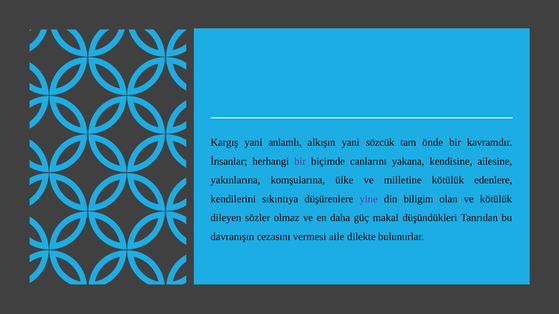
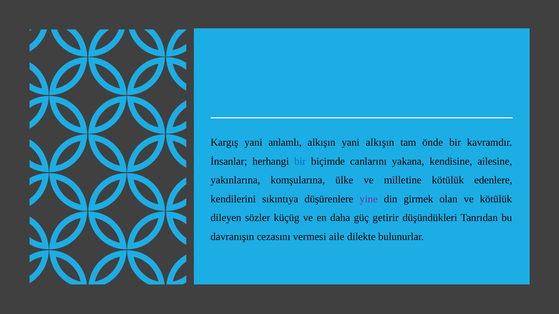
yani sözcük: sözcük -> alkışın (380, 143)
bir colour: purple -> blue (300, 161)
biligim: biligim -> girmek (418, 199)
olmaz: olmaz -> küçüg (287, 218)
makal: makal -> getirir (386, 218)
